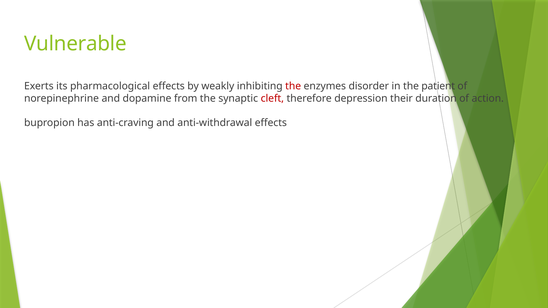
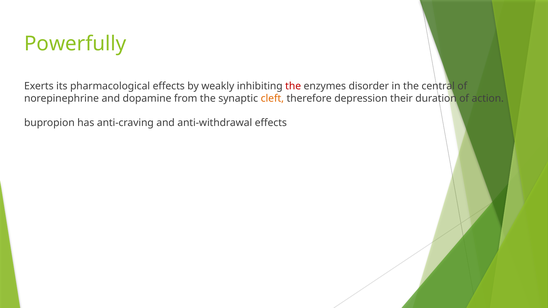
Vulnerable: Vulnerable -> Powerfully (75, 44)
patient: patient -> central (438, 86)
cleft colour: red -> orange (272, 98)
